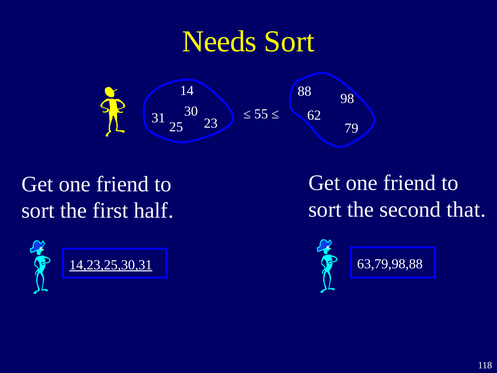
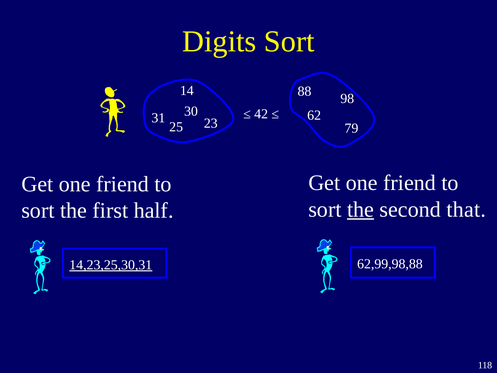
Needs: Needs -> Digits (219, 41)
55: 55 -> 42 (261, 114)
the underline: none -> present (360, 209)
63,79,98,88: 63,79,98,88 -> 62,99,98,88 (390, 264)
